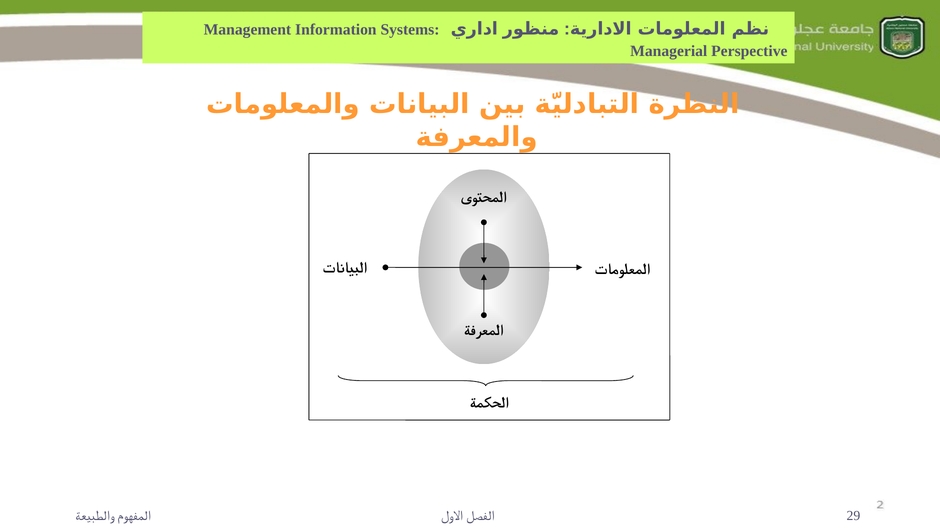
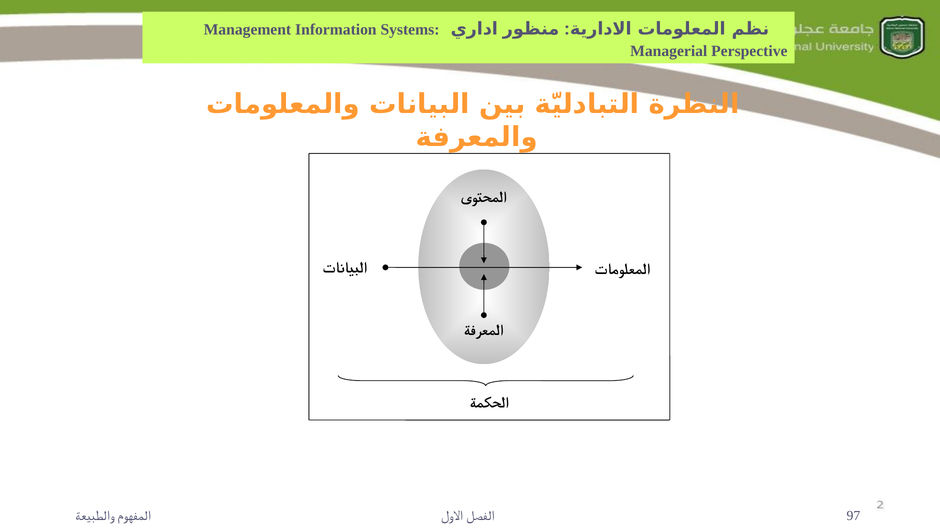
29: 29 -> 97 (853, 515)
